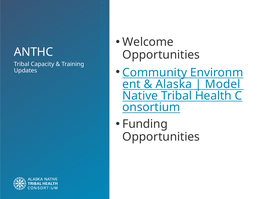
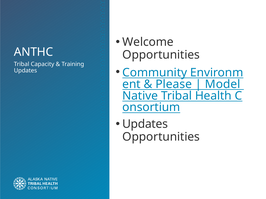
Alaska: Alaska -> Please (174, 84)
Funding: Funding -> Updates (145, 124)
